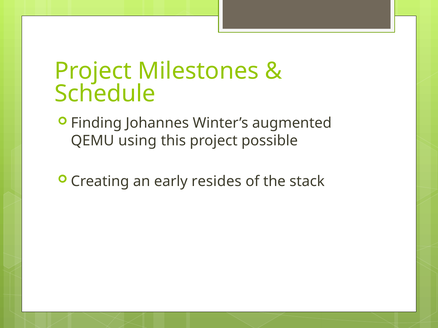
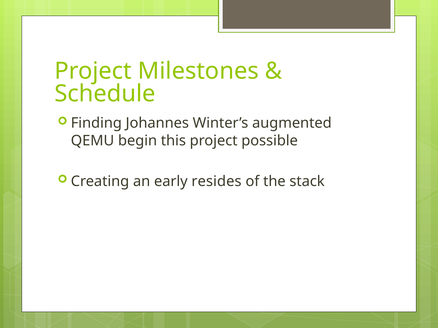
using: using -> begin (138, 141)
